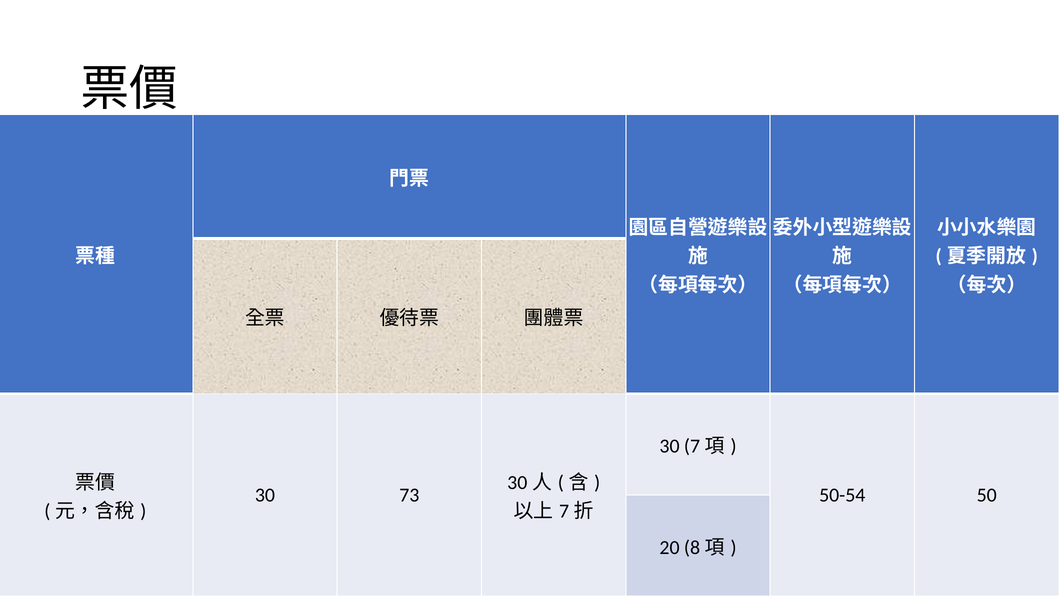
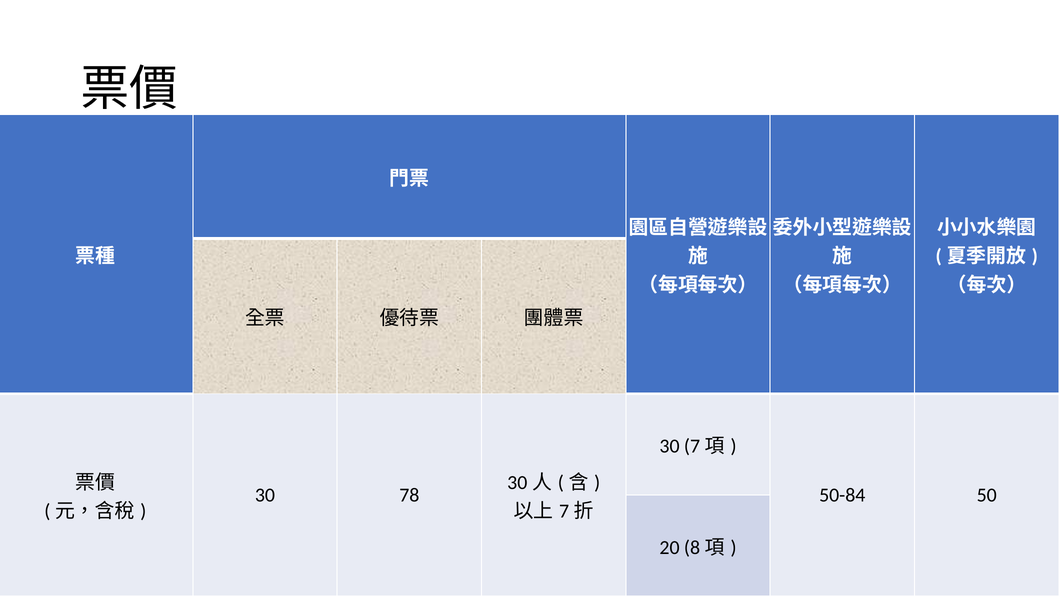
73: 73 -> 78 (409, 495)
50-54: 50-54 -> 50-84 (842, 495)
